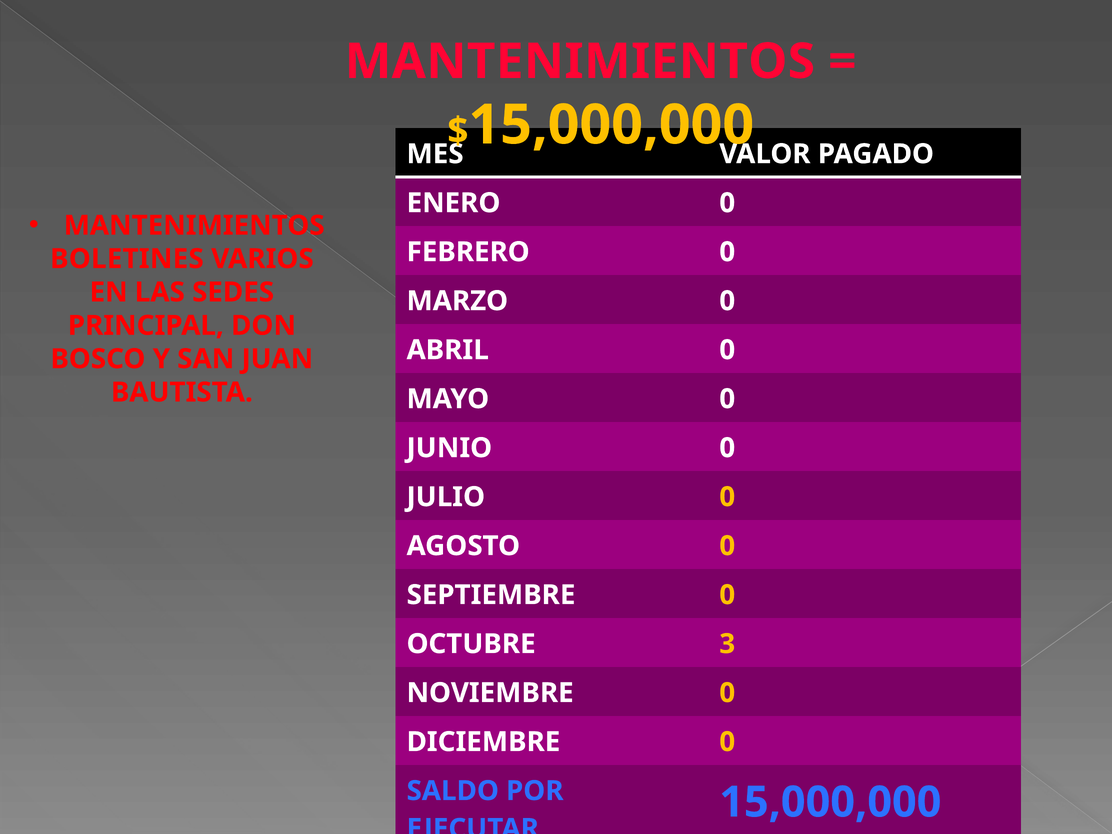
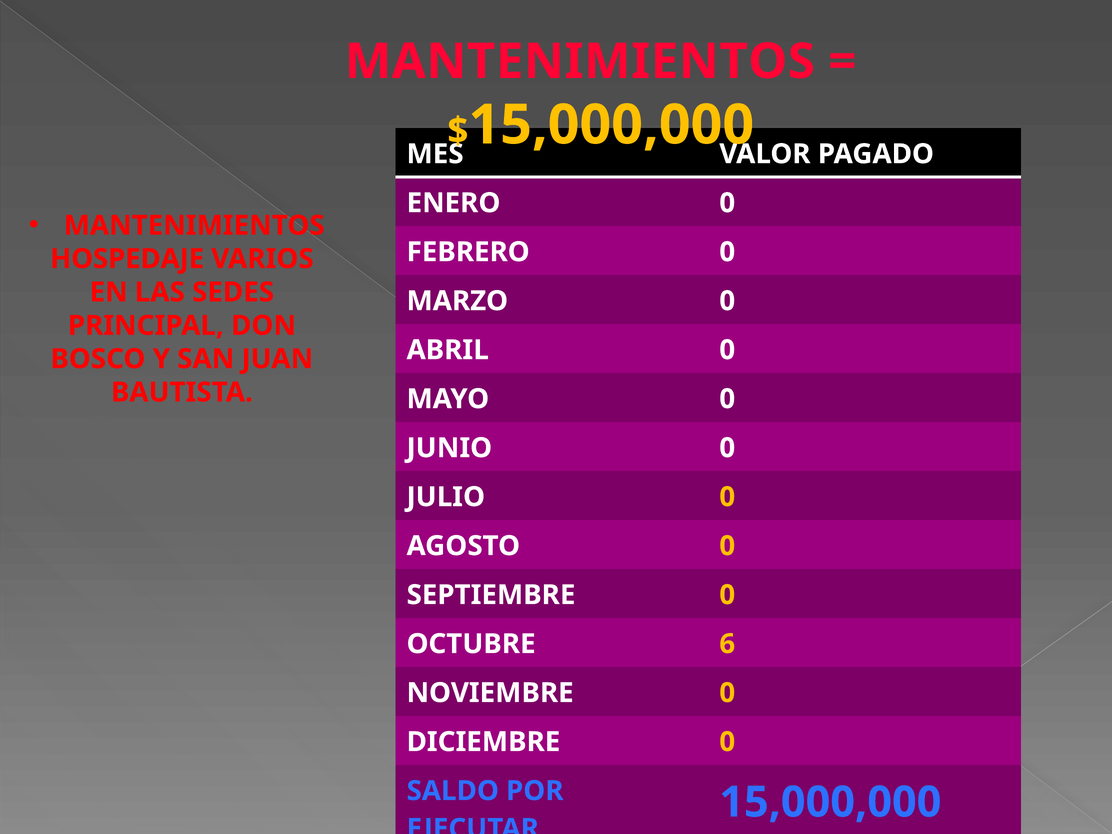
BOLETINES: BOLETINES -> HOSPEDAJE (127, 259)
3: 3 -> 6 (727, 644)
